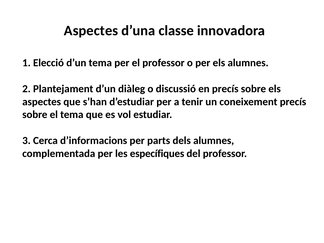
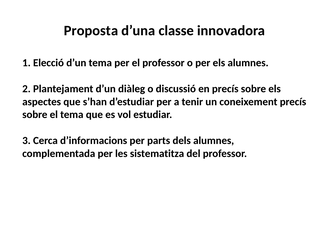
Aspectes: Aspectes -> Proposta (91, 31)
específiques: específiques -> sistematitza (157, 154)
